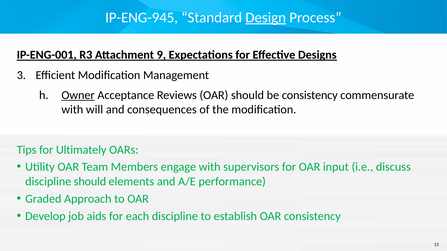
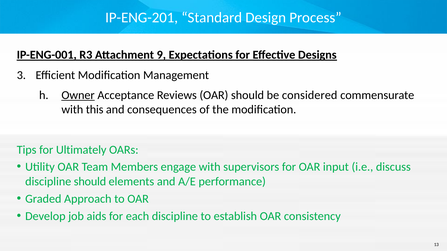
IP-ENG-945: IP-ENG-945 -> IP-ENG-201 (142, 17)
Design underline: present -> none (266, 17)
be consistency: consistency -> considered (310, 95)
will: will -> this (95, 110)
